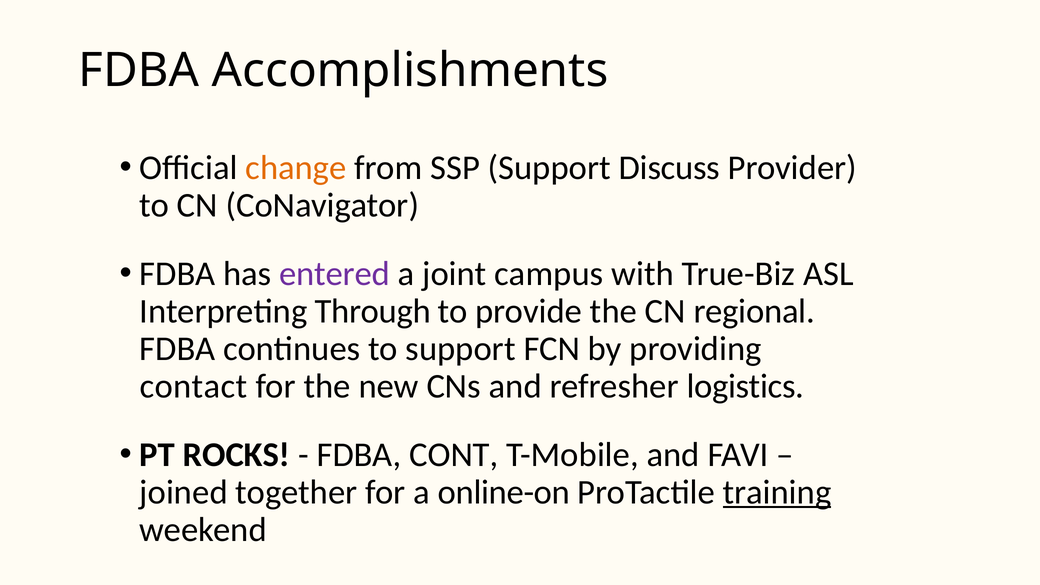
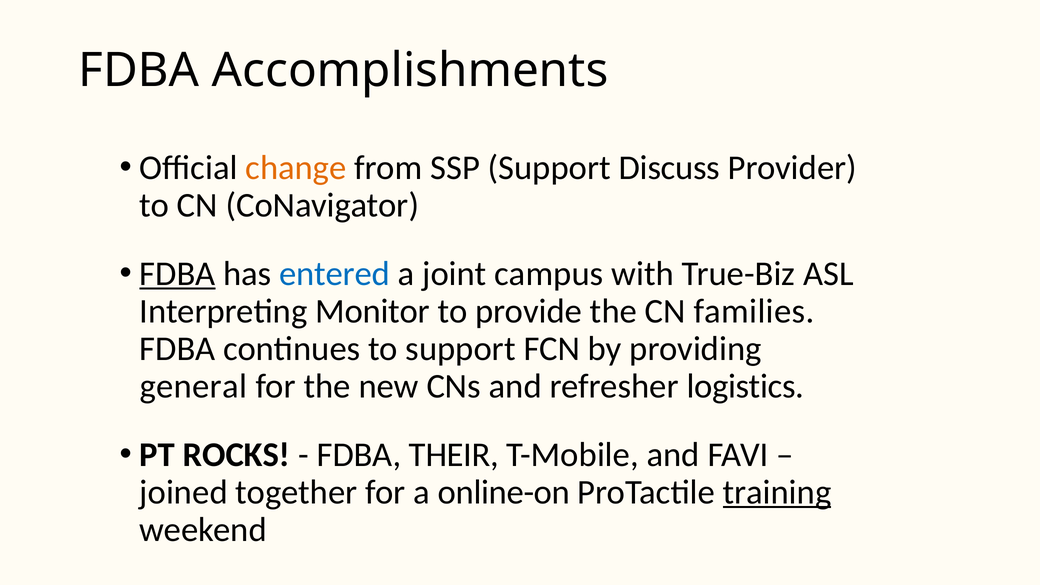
FDBA underline: none -> present (177, 274)
entered colour: purple -> blue (335, 274)
Through: Through -> Monitor (373, 311)
regional: regional -> families (754, 311)
contact: contact -> general (193, 386)
CONT: CONT -> THEIR (454, 455)
